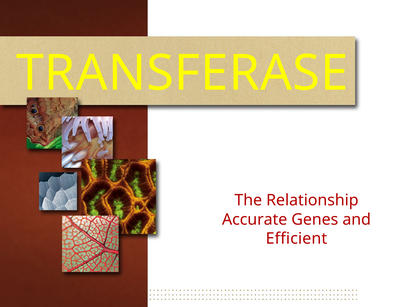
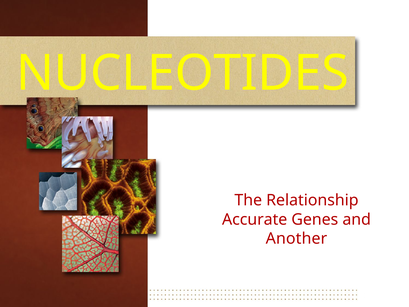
TRANSFERASE: TRANSFERASE -> NUCLEOTIDES (182, 73)
Efficient: Efficient -> Another (296, 238)
